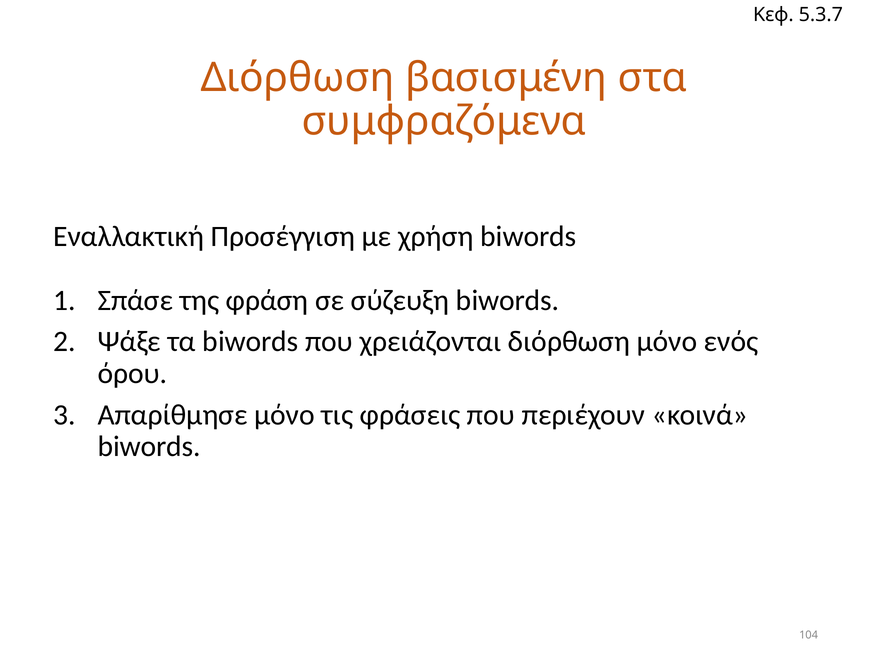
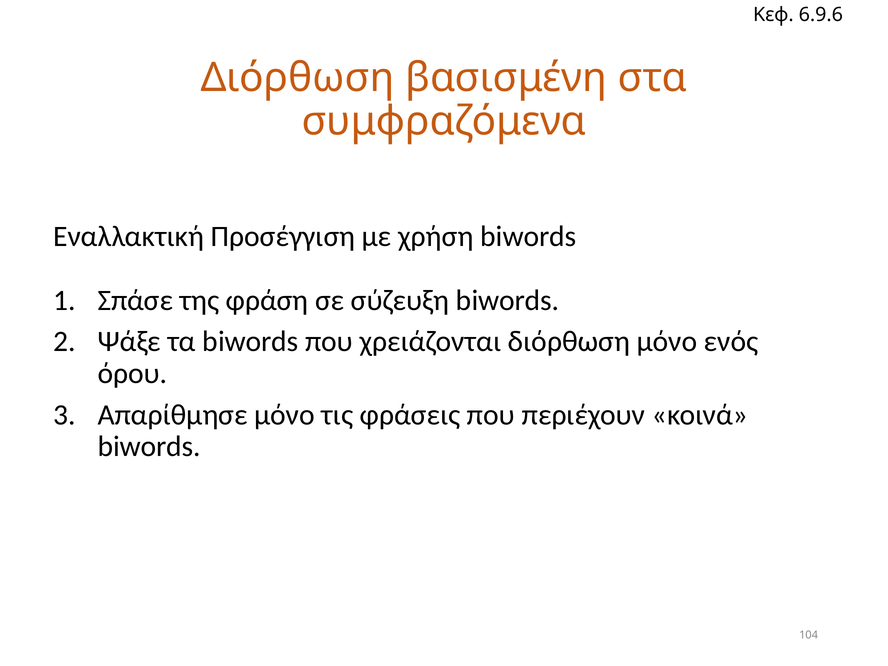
5.3.7: 5.3.7 -> 6.9.6 (821, 15)
